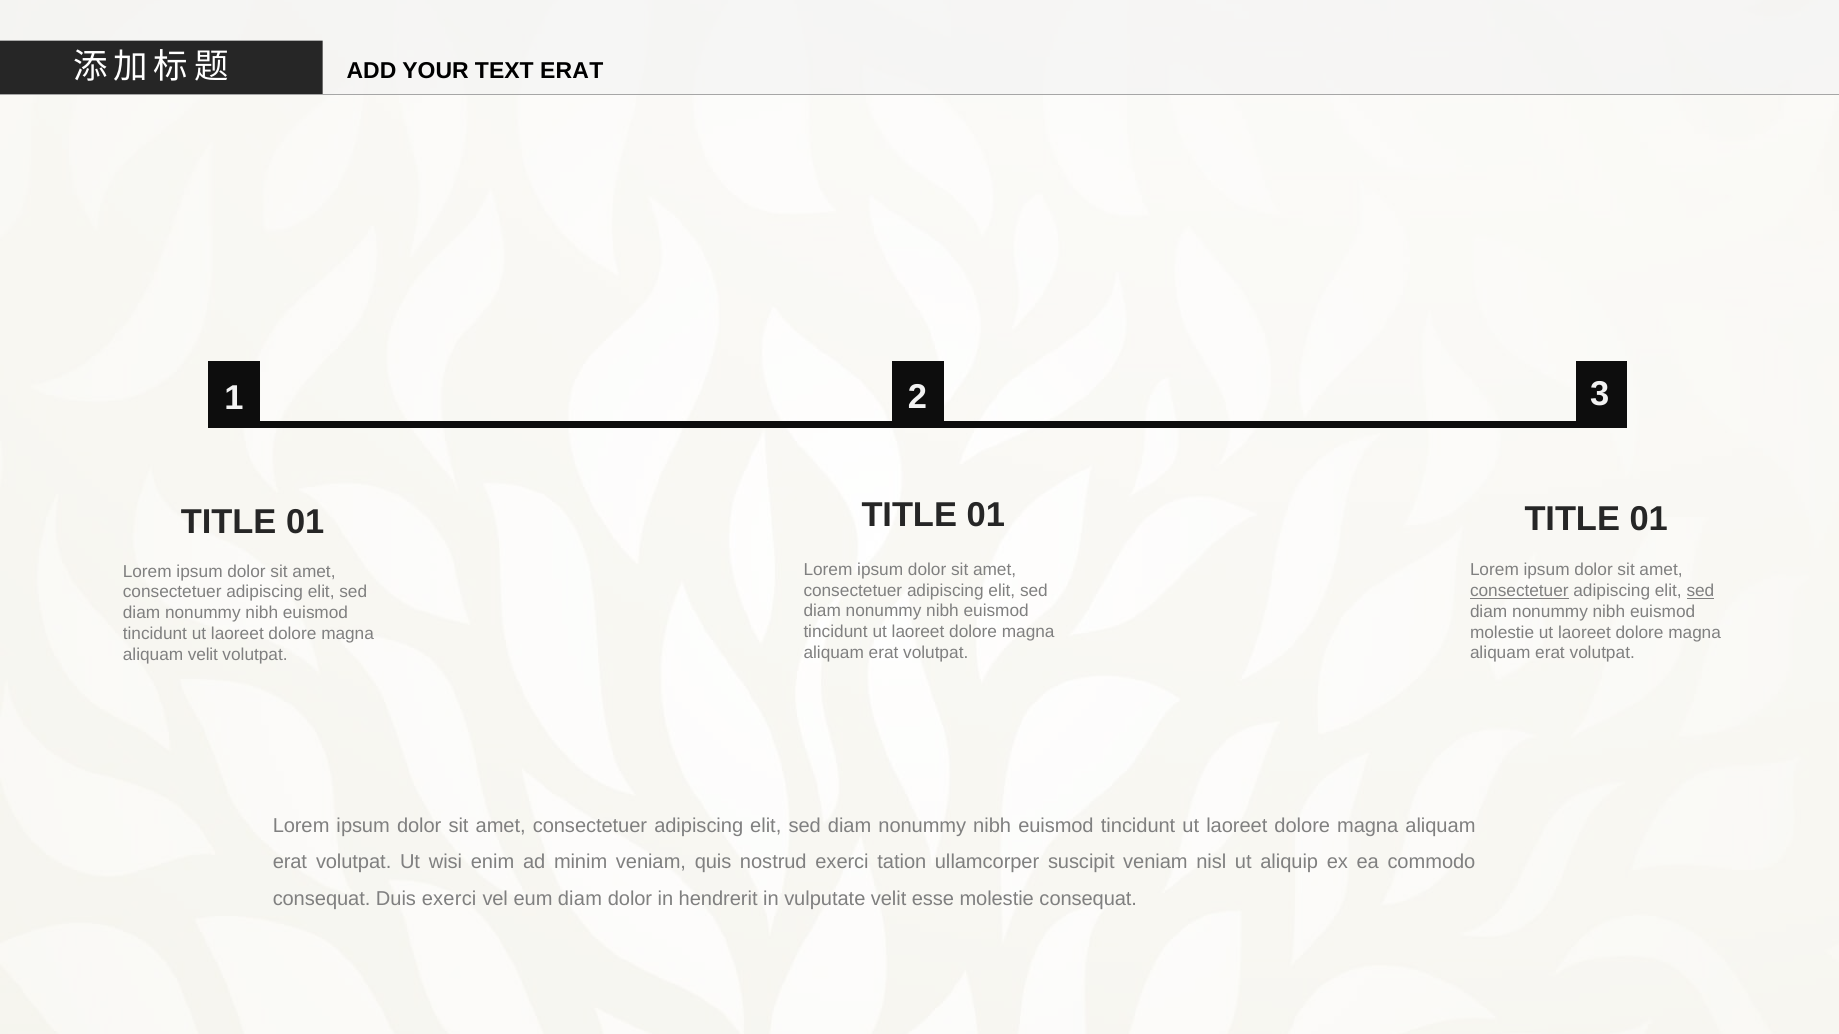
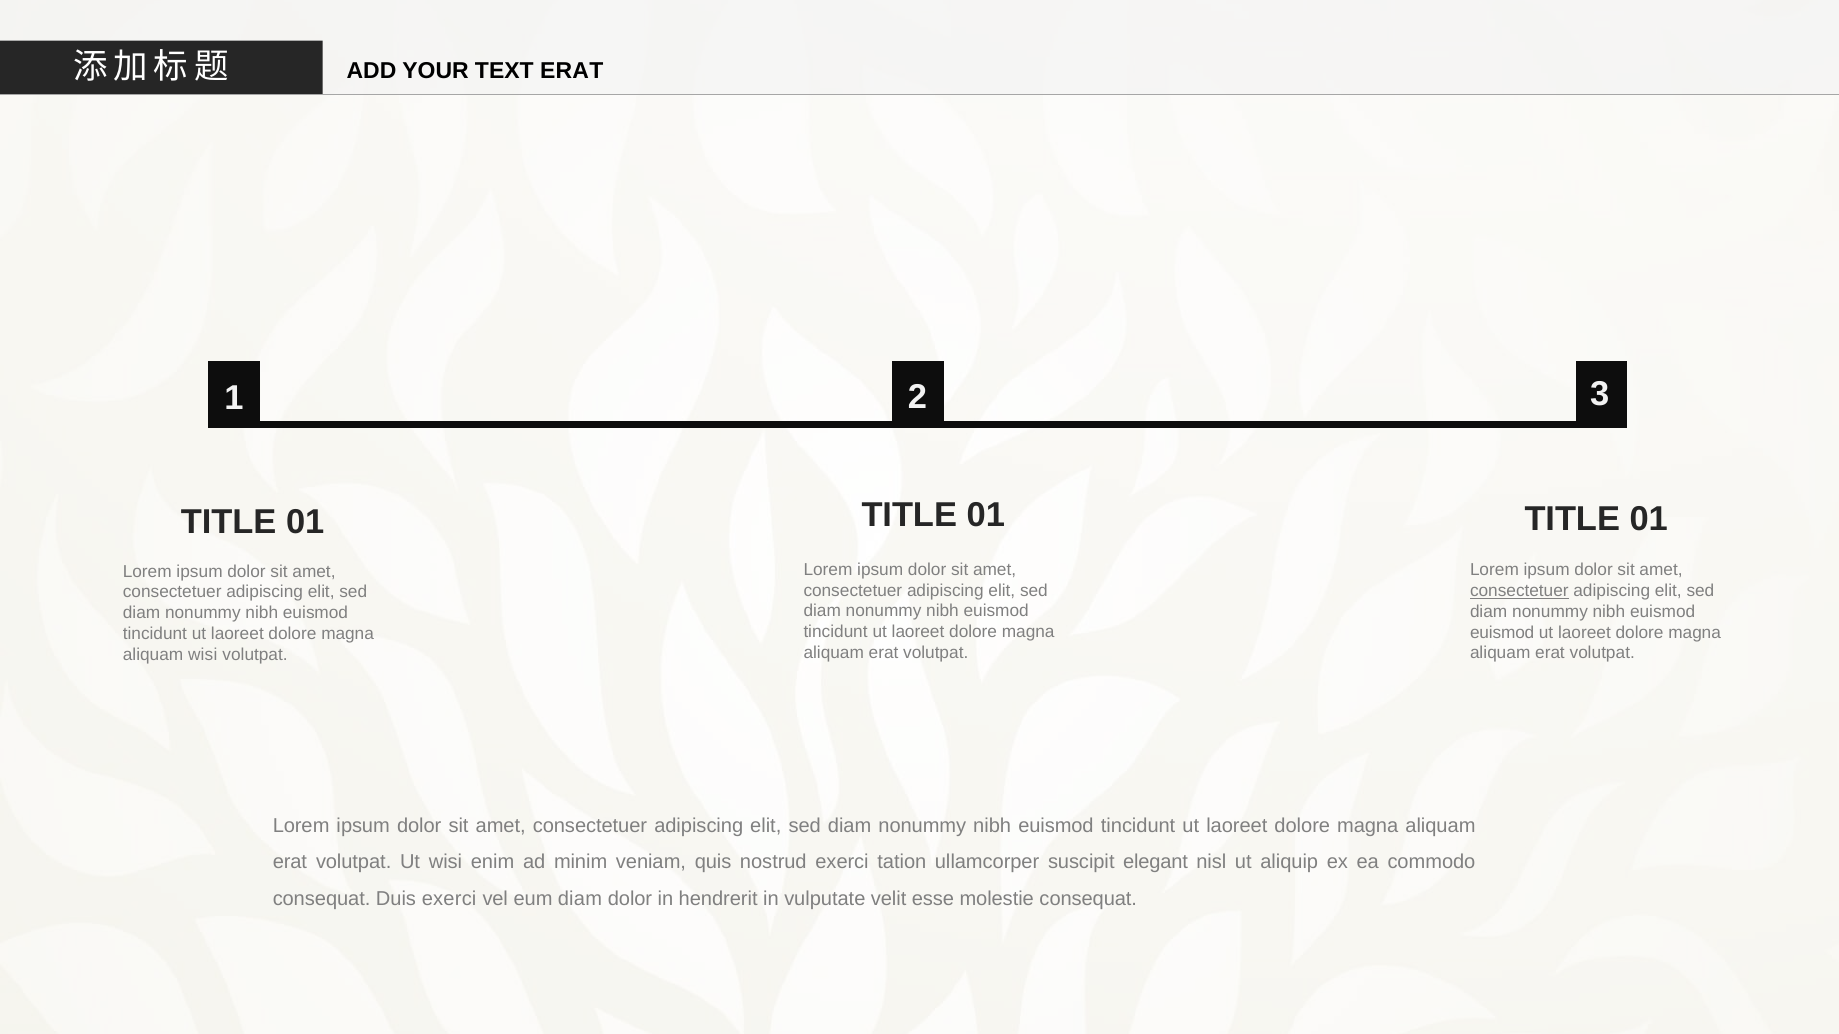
sed underline: present -> none (1700, 591)
molestie: molestie -> euismod (1502, 633)
aliquam velit: velit -> wisi (203, 655)
suscipit veniam: veniam -> elegant (1156, 863)
